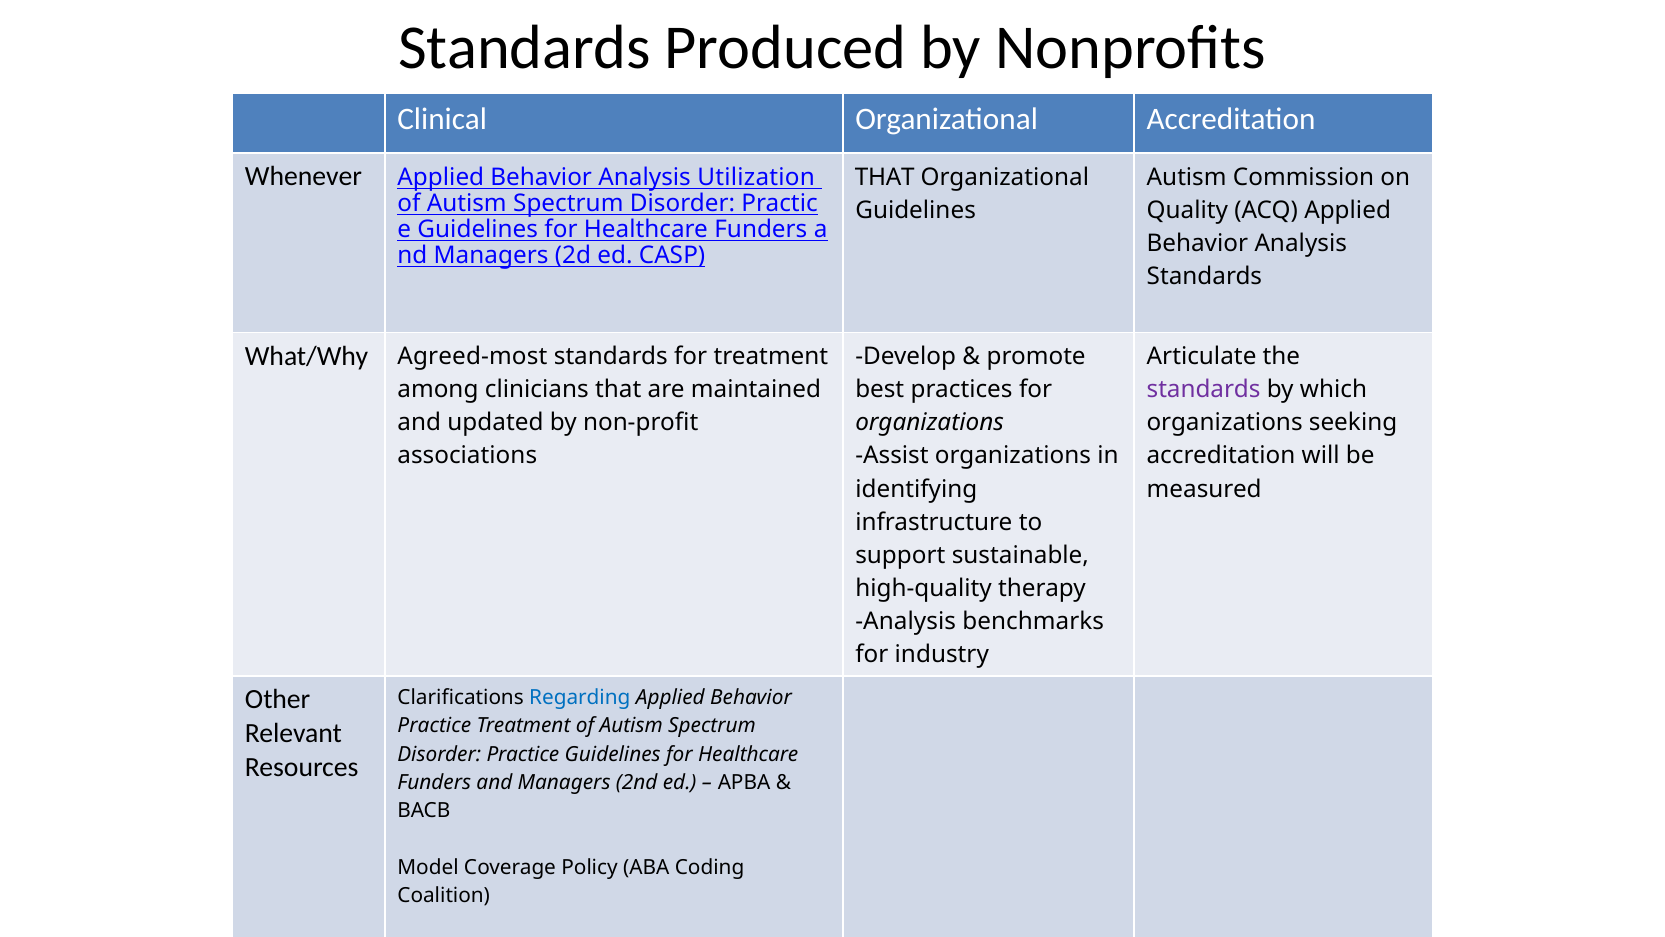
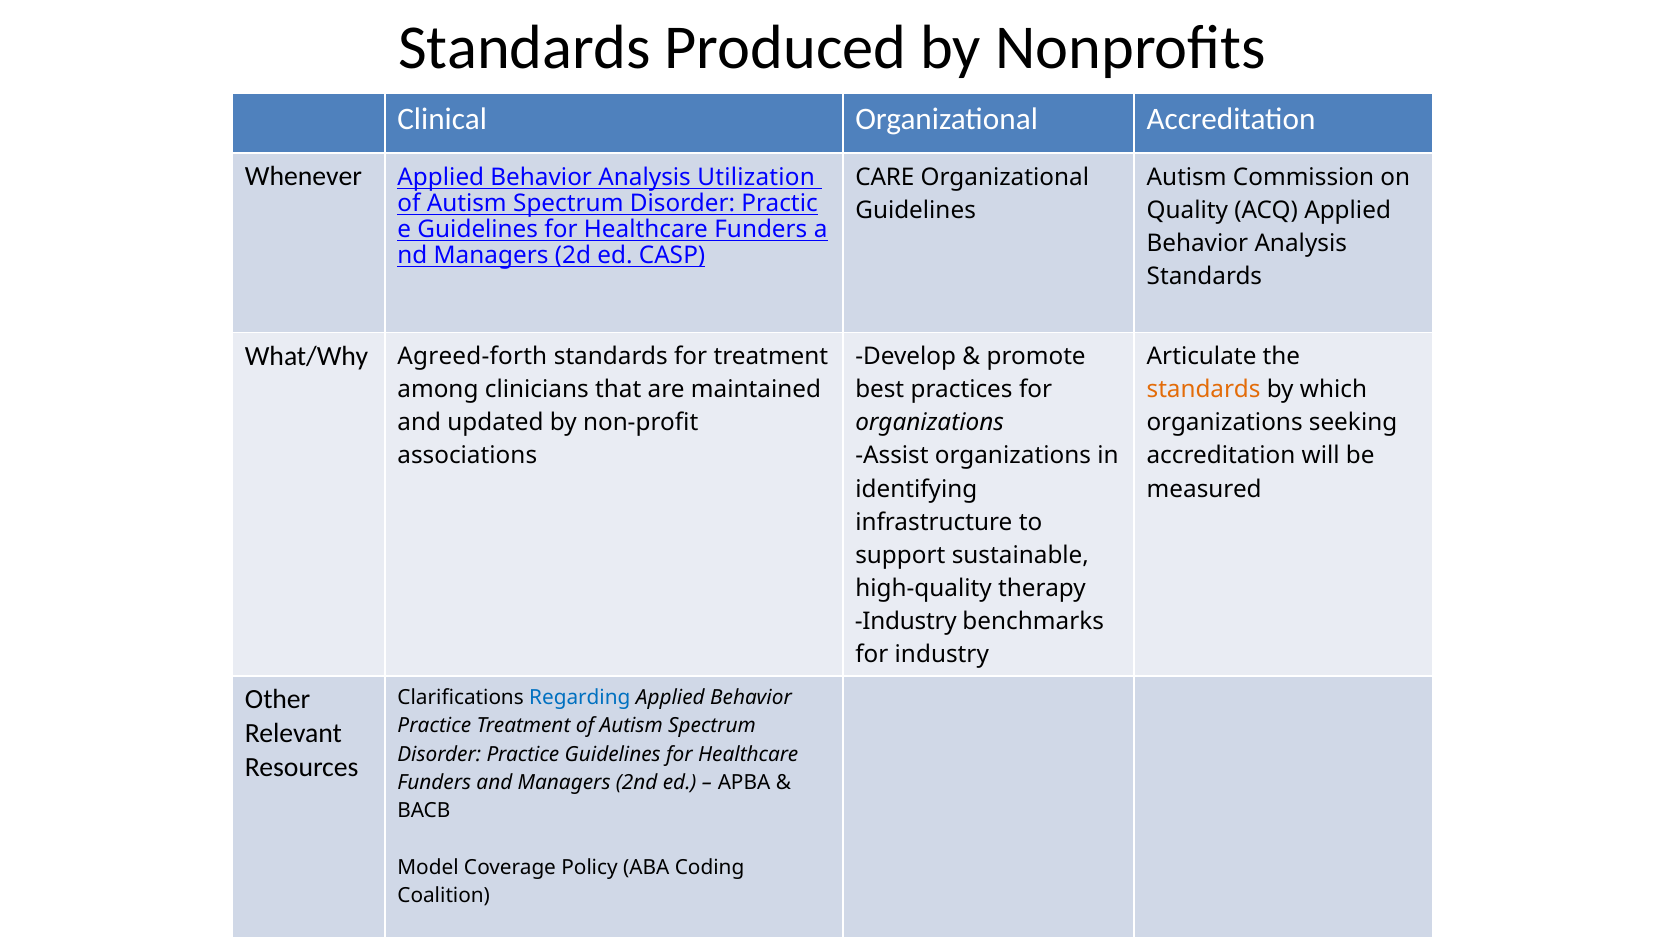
THAT: THAT -> CARE (885, 177)
Agreed-most: Agreed-most -> Agreed-forth (472, 356)
standards colour: purple -> orange (1204, 390)
Analysis: Analysis -> Industry (906, 621)
